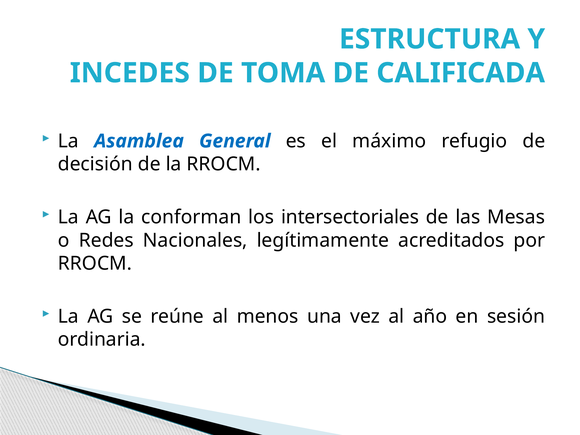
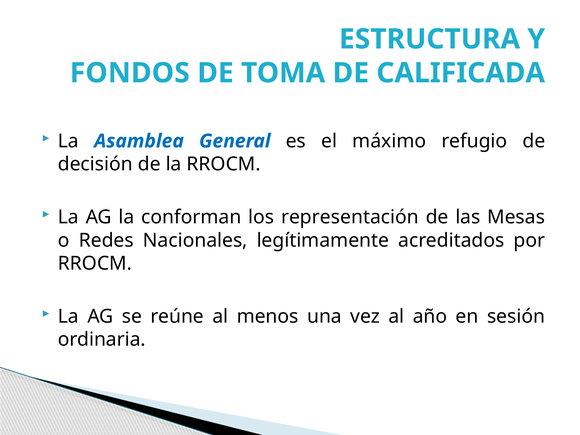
INCEDES: INCEDES -> FONDOS (130, 73)
intersectoriales: intersectoriales -> representación (350, 217)
